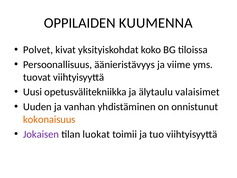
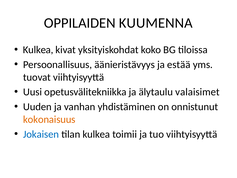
Polvet: Polvet -> Kulkea (38, 50)
viime: viime -> estää (179, 64)
Jokaisen colour: purple -> blue (41, 134)
tilan luokat: luokat -> kulkea (96, 134)
